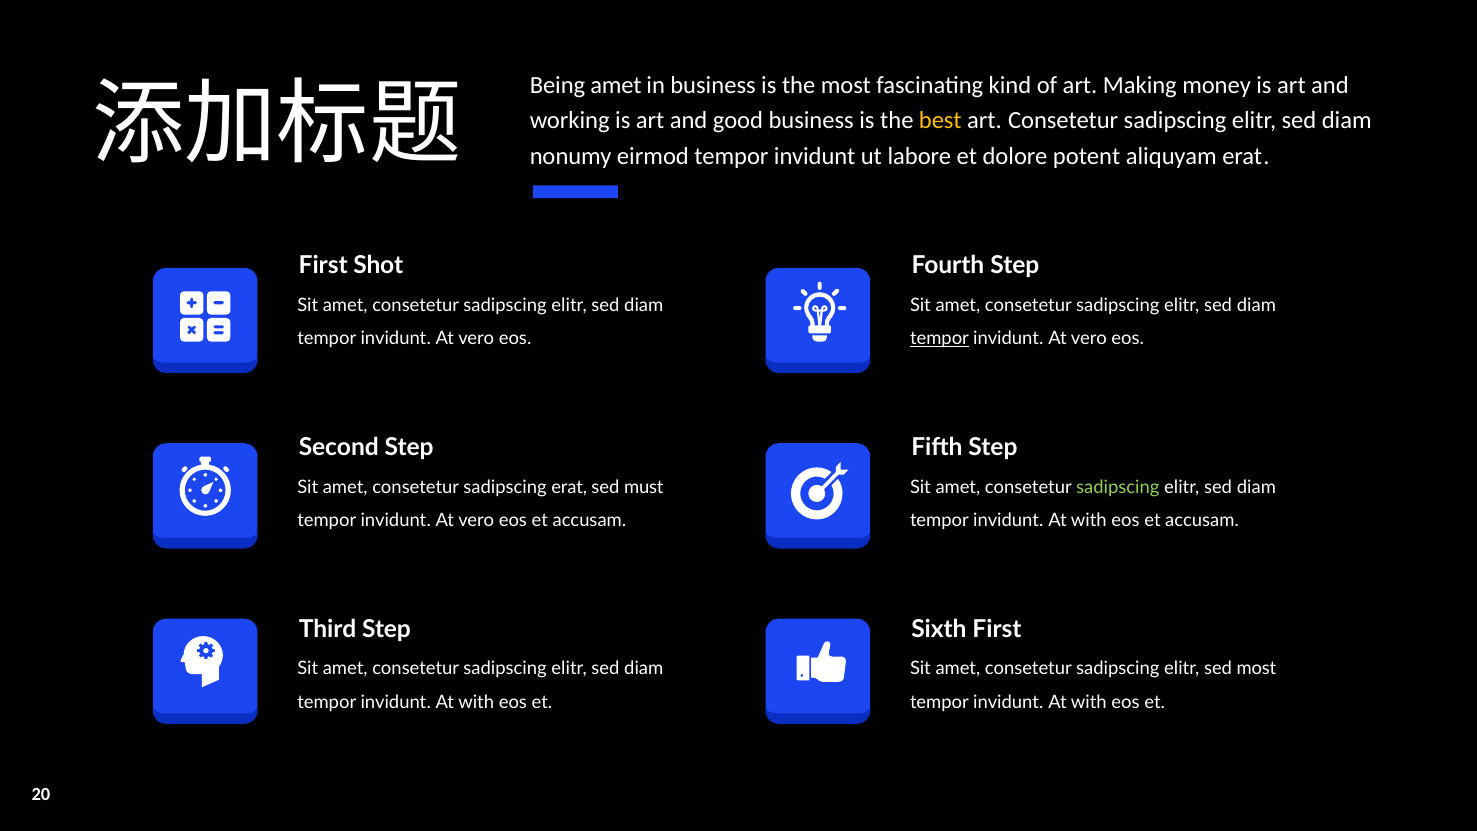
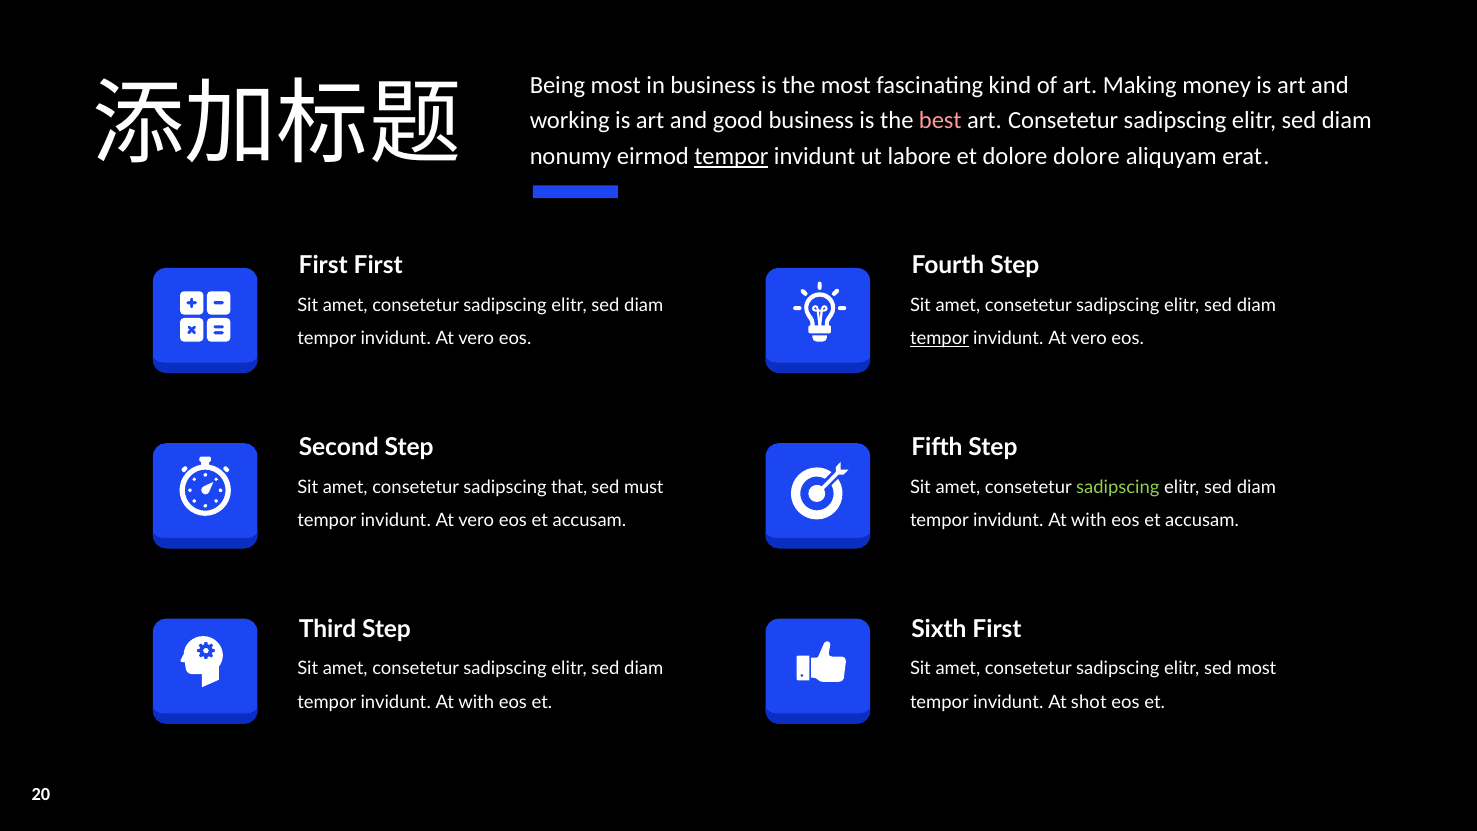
Being amet: amet -> most (616, 85)
best colour: yellow -> pink (940, 121)
tempor underline: none -> present (731, 156)
dolore potent: potent -> dolore (1086, 156)
First Shot: Shot -> First (378, 266)
sadipscing erat: erat -> that (569, 487)
with: with -> shot (1089, 702)
